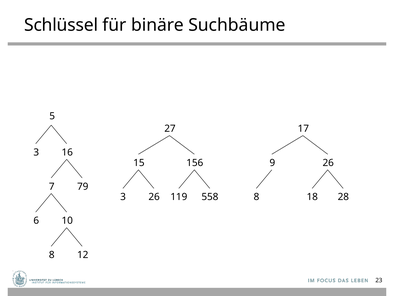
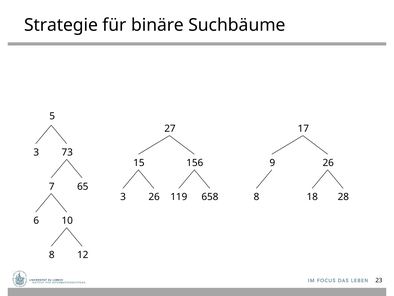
Schlüssel: Schlüssel -> Strategie (61, 25)
16: 16 -> 73 (67, 152)
79: 79 -> 65 (83, 186)
558: 558 -> 658 (210, 197)
